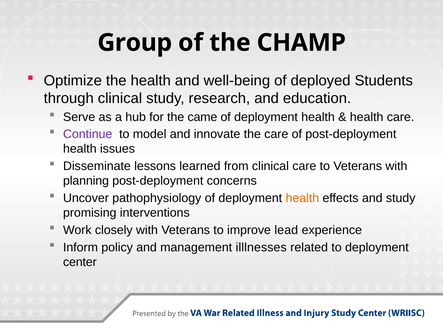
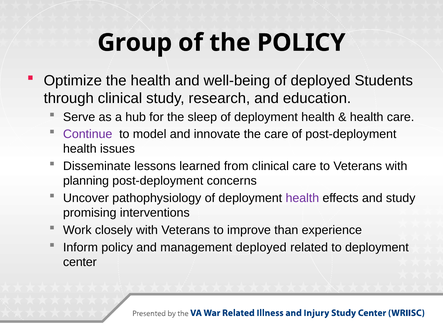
the CHAMP: CHAMP -> POLICY (301, 43)
came: came -> sleep (202, 117)
health colour: orange -> purple (302, 198)
lead: lead -> than (286, 230)
management illlnesses: illlnesses -> deployed (261, 248)
